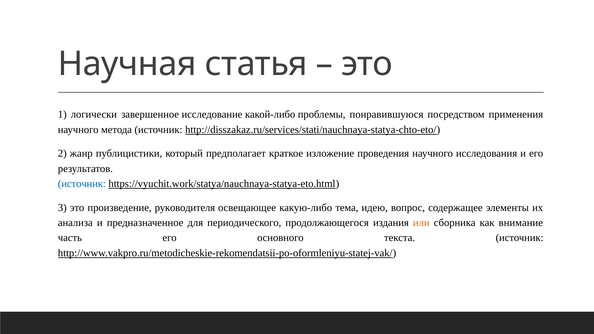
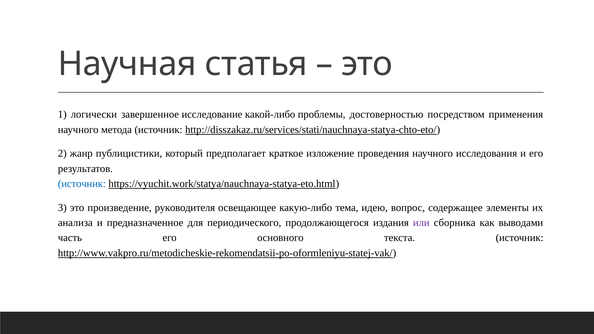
понравившуюся: понравившуюся -> достоверностью (386, 115)
или colour: orange -> purple (421, 223)
внимание: внимание -> выводами (521, 223)
